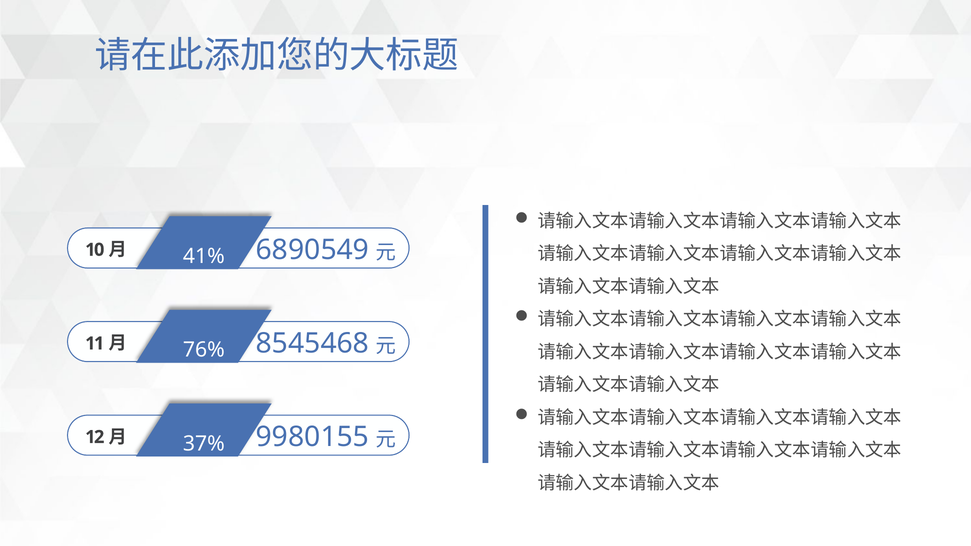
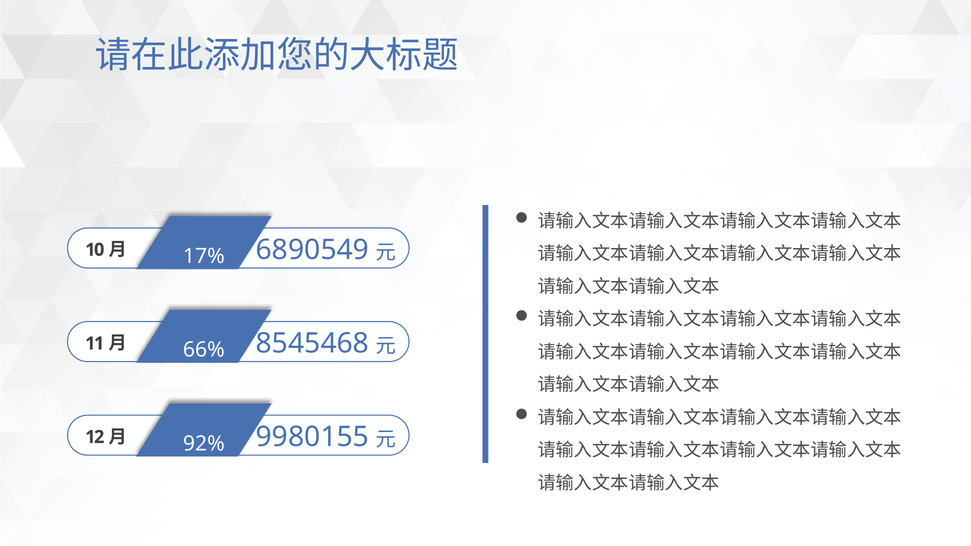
41%: 41% -> 17% (204, 256)
76%: 76% -> 66% (204, 350)
37%: 37% -> 92% (204, 444)
